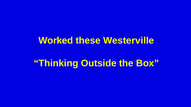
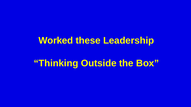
Westerville: Westerville -> Leadership (129, 41)
